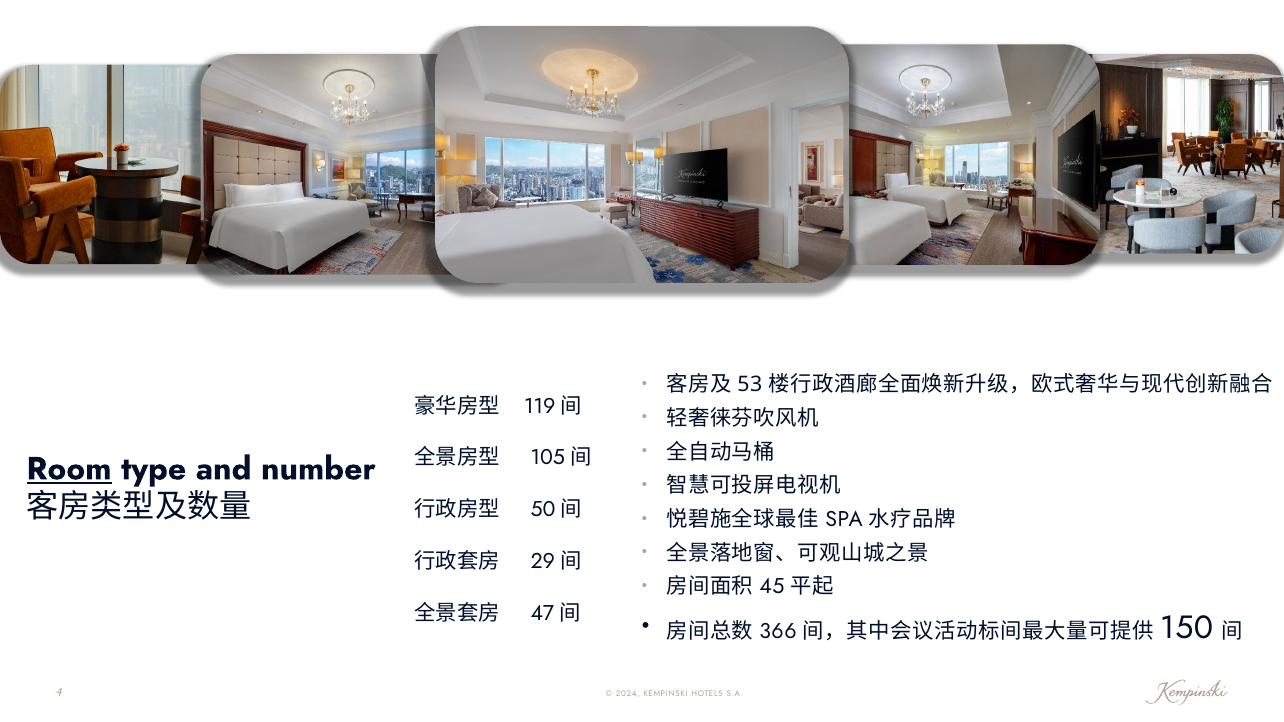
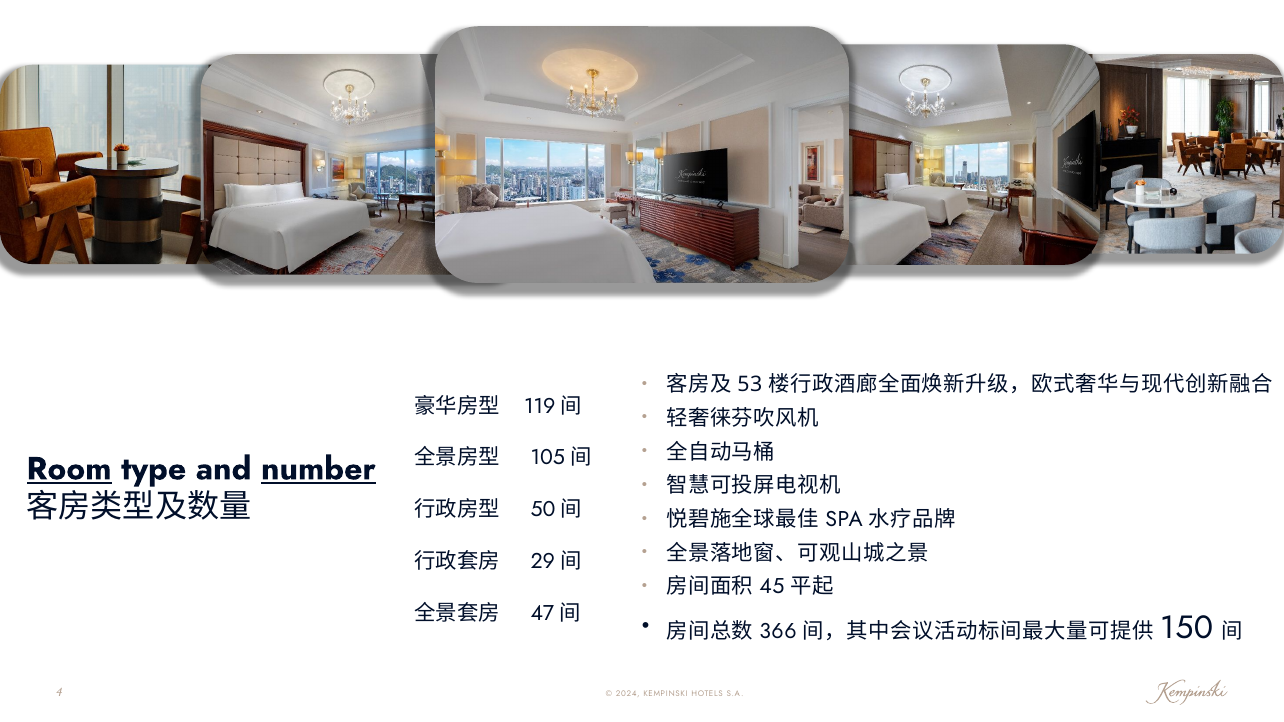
number underline: none -> present (318, 469)
